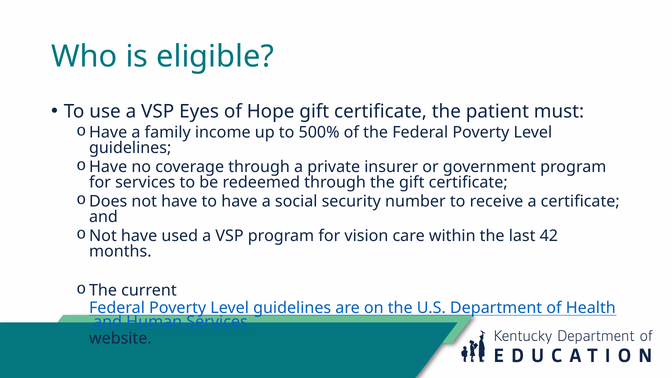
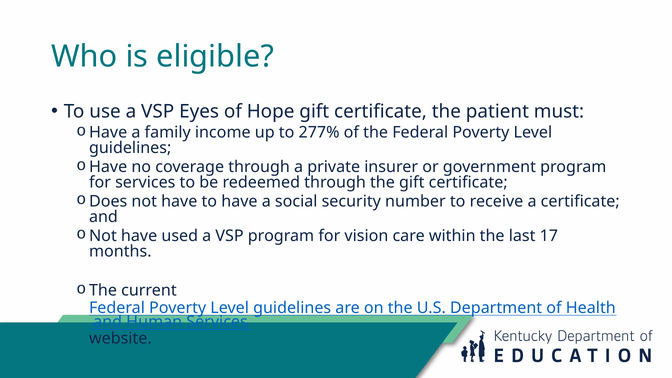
500%: 500% -> 277% (319, 133)
42: 42 -> 17 (549, 236)
